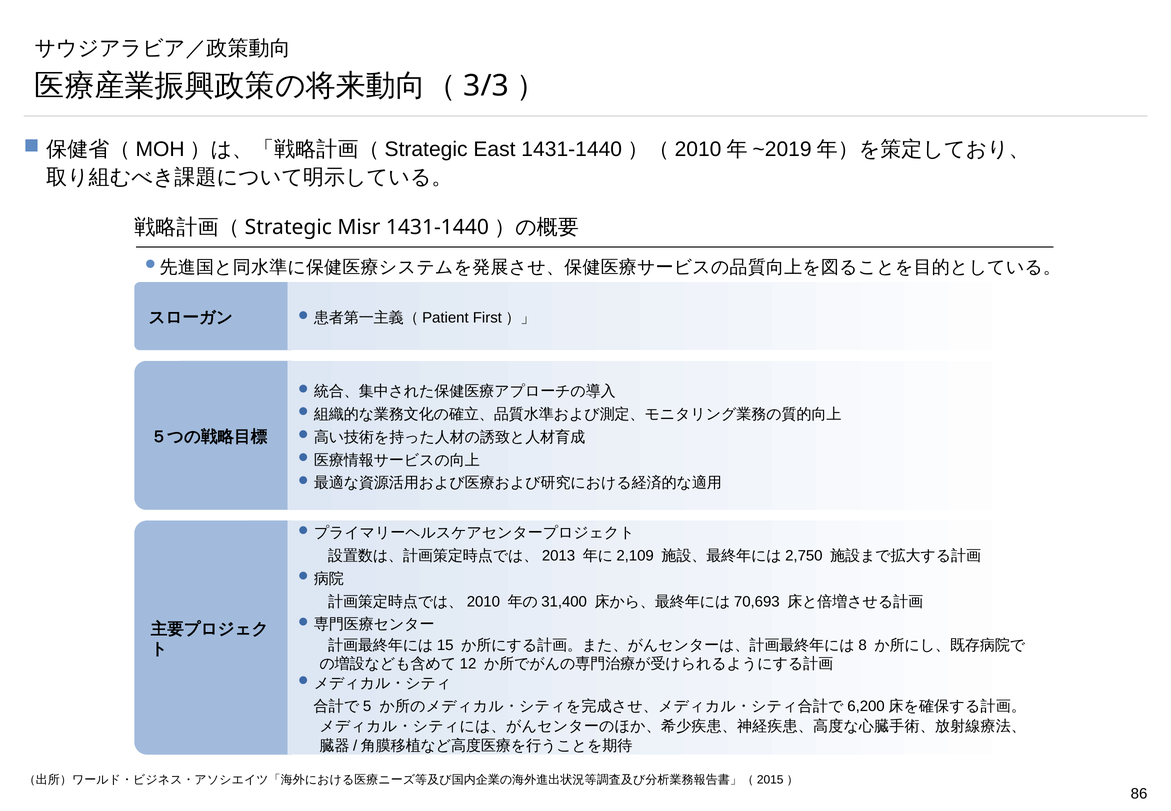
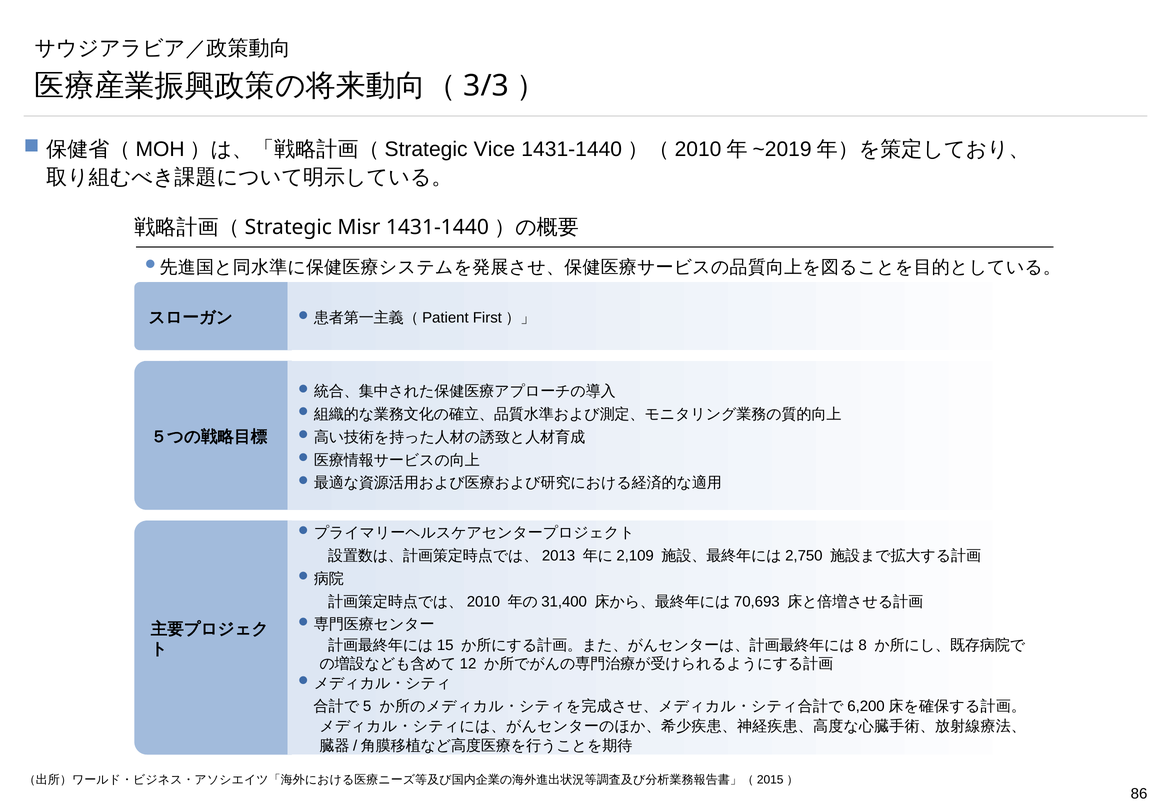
East: East -> Vice (494, 149)
